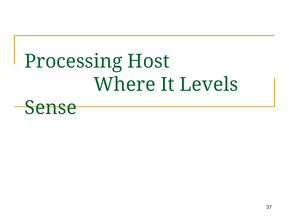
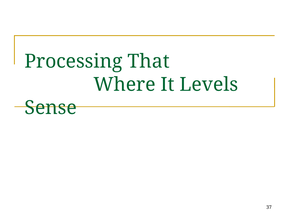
Host: Host -> That (149, 61)
